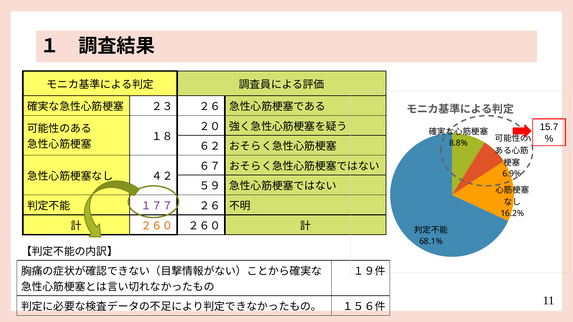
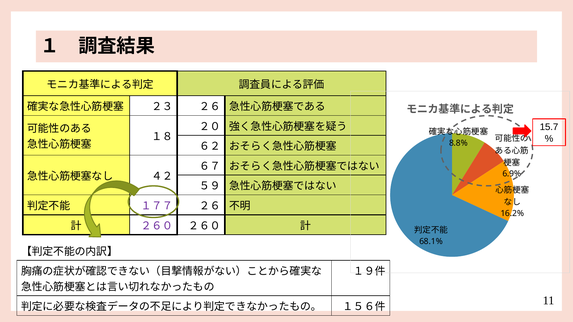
２６０ colour: orange -> purple (157, 226)
